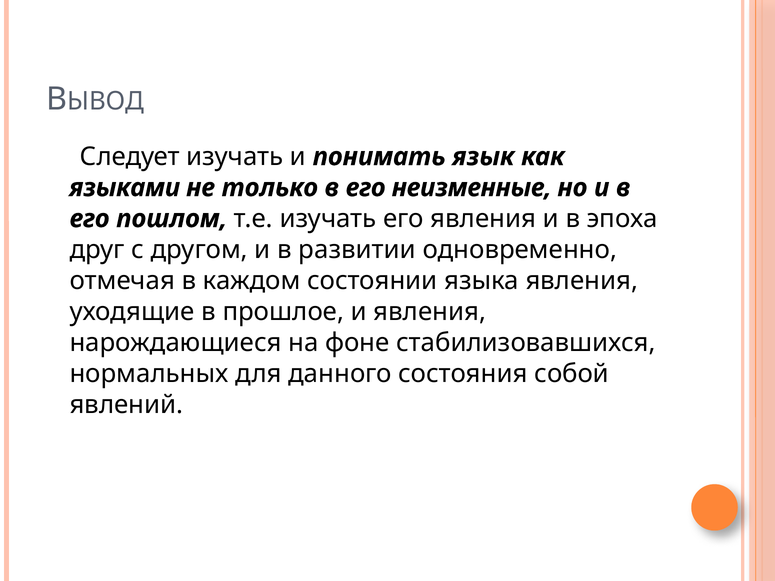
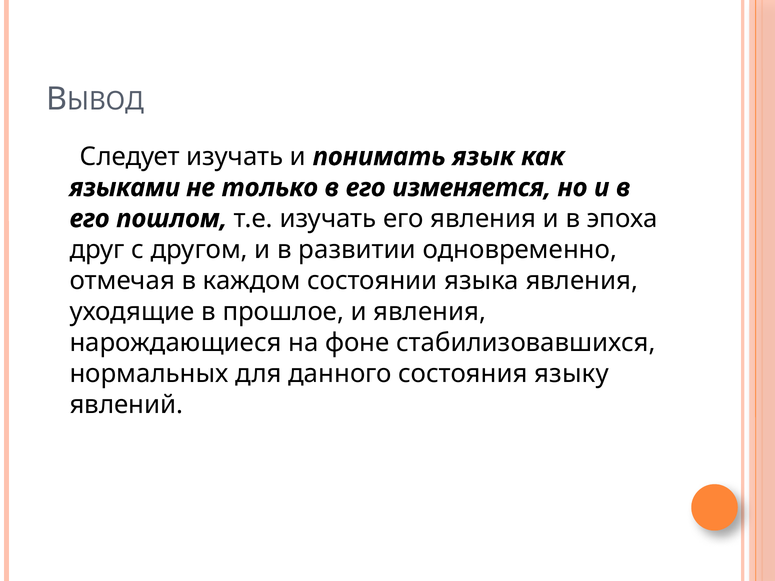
неизменные: неизменные -> изменяется (472, 188)
собой: собой -> языку (572, 374)
